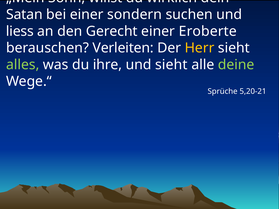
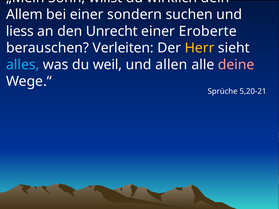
Satan: Satan -> Allem (24, 15)
Gerecht: Gerecht -> Unrecht (112, 31)
alles colour: light green -> light blue (23, 65)
ihre: ihre -> weil (108, 65)
und sieht: sieht -> allen (171, 65)
deine colour: light green -> pink (236, 65)
